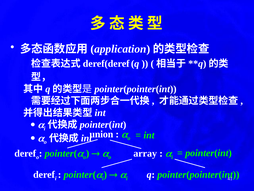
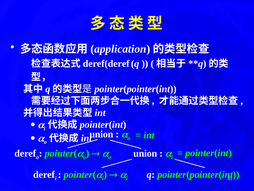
array: array -> union (145, 153)
